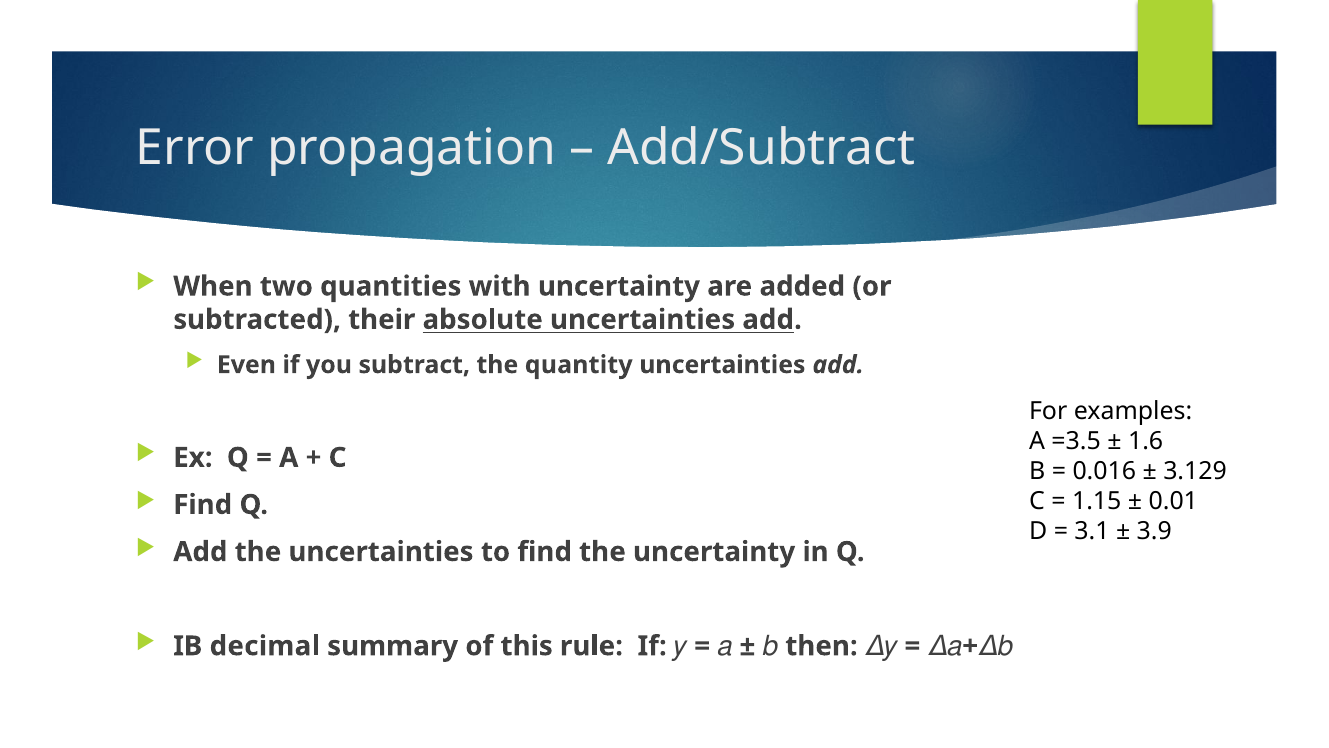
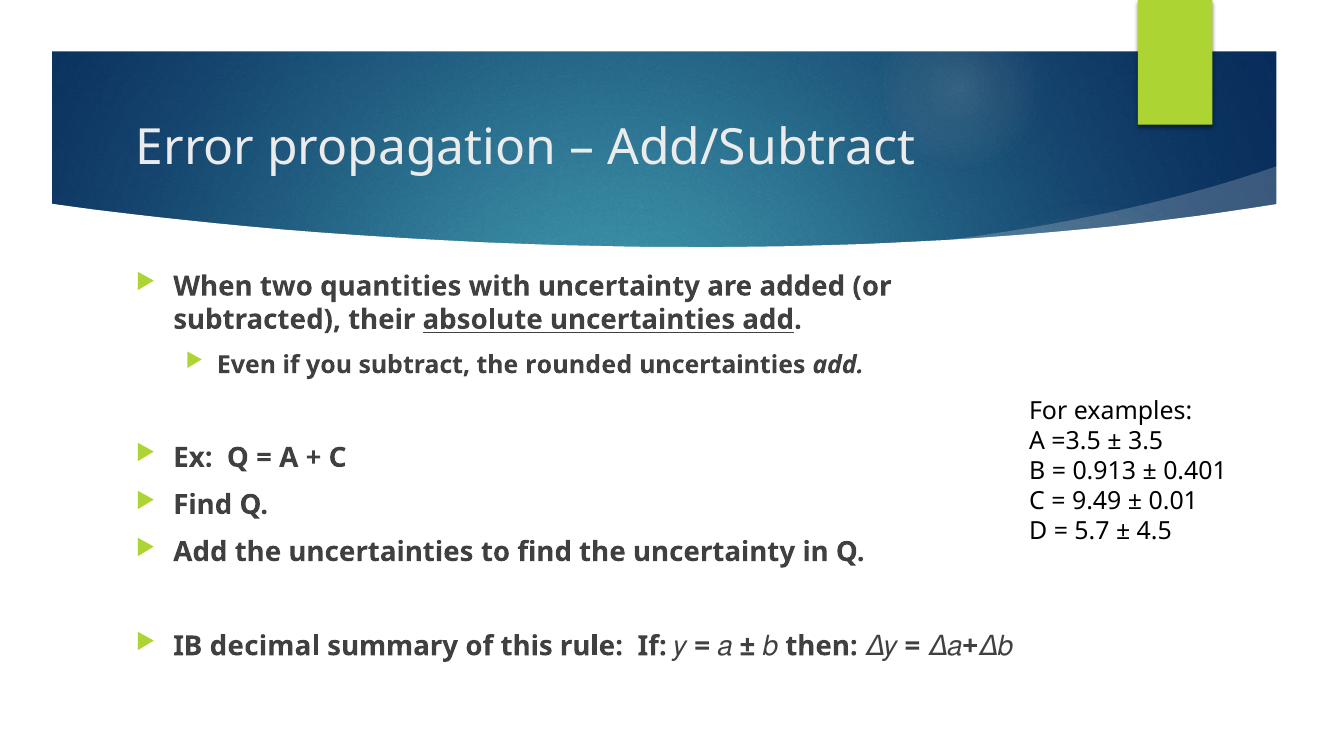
quantity: quantity -> rounded (579, 365)
1.6: 1.6 -> 3.5 (1146, 441)
0.016: 0.016 -> 0.913 (1104, 471)
3.129: 3.129 -> 0.401 (1195, 471)
1.15: 1.15 -> 9.49 (1097, 501)
3.1: 3.1 -> 5.7 (1092, 531)
3.9: 3.9 -> 4.5 (1154, 531)
